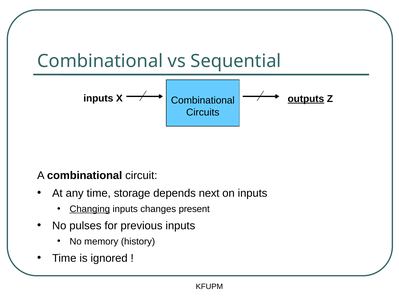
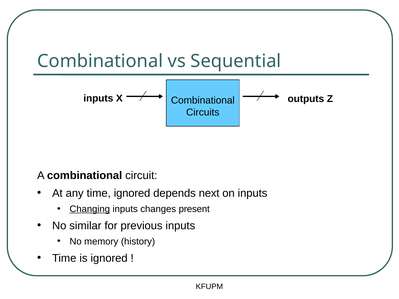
outputs underline: present -> none (306, 99)
time storage: storage -> ignored (132, 193)
pulses: pulses -> similar (85, 226)
